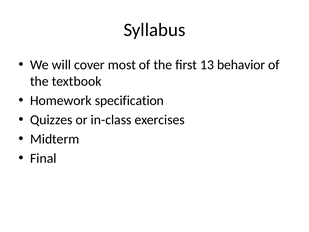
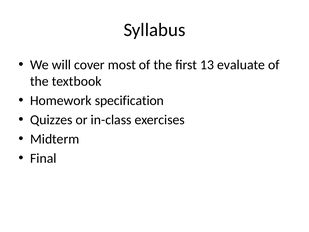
behavior: behavior -> evaluate (241, 65)
